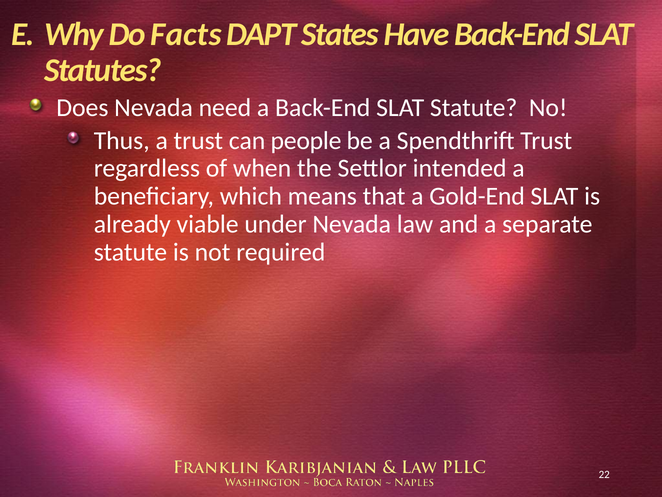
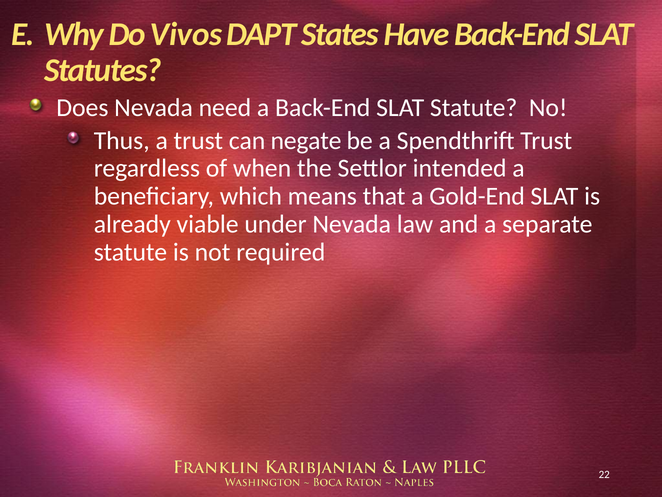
Facts: Facts -> Vivos (186, 34)
people: people -> negate (306, 141)
